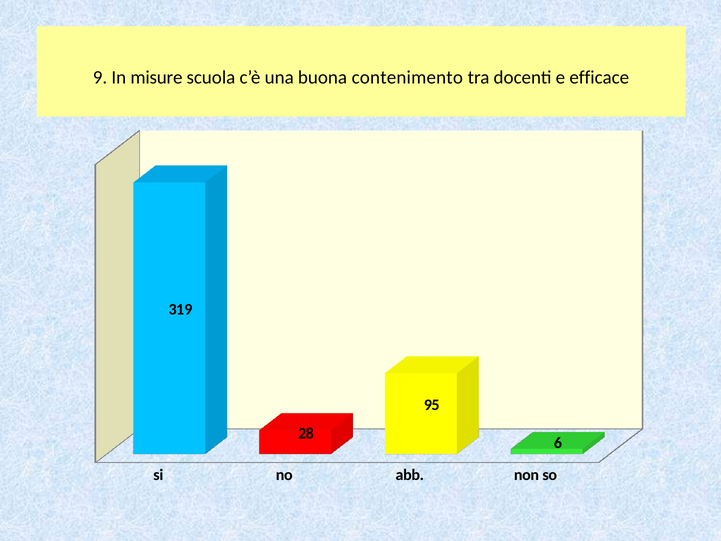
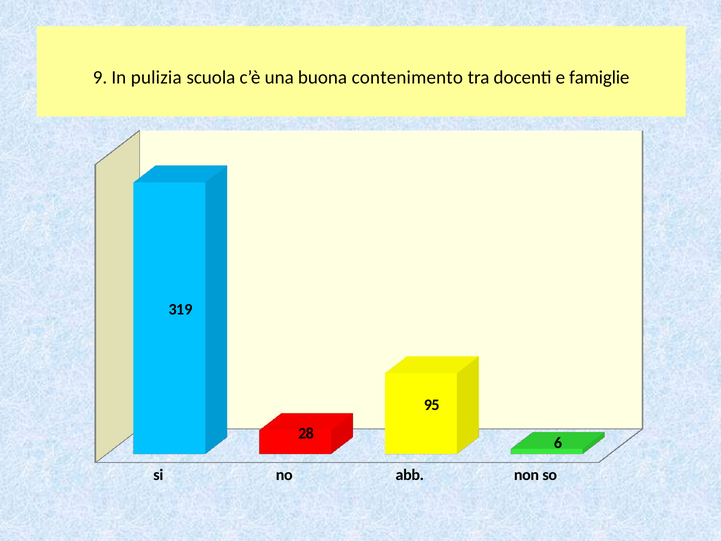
misure: misure -> pulizia (156, 77)
efficace: efficace -> famiglie (599, 77)
